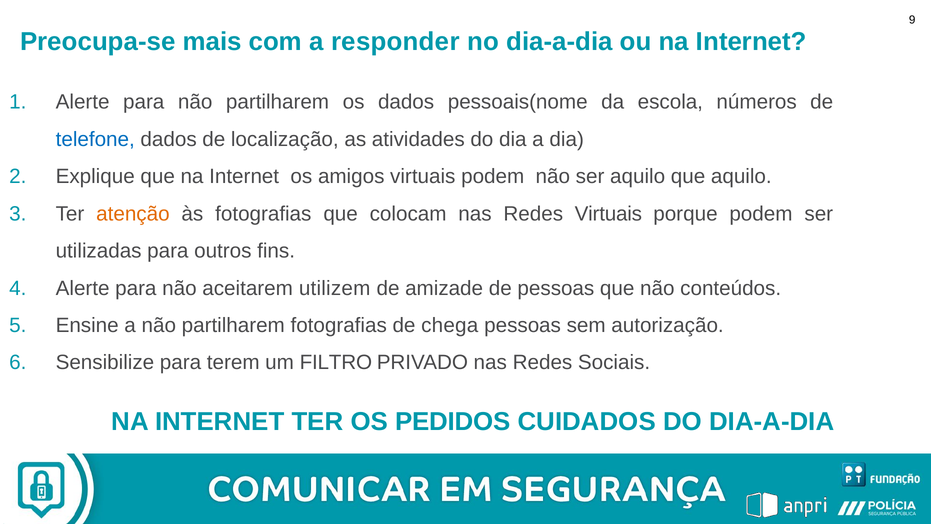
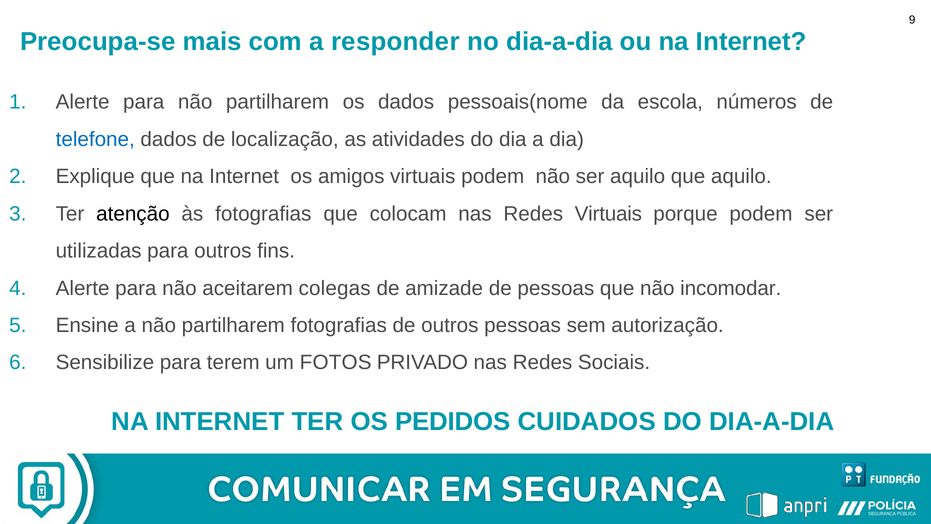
atenção colour: orange -> black (133, 214)
utilizem: utilizem -> colegas (335, 288)
conteúdos: conteúdos -> incomodar (731, 288)
de chega: chega -> outros (450, 325)
FILTRO: FILTRO -> FOTOS (336, 362)
